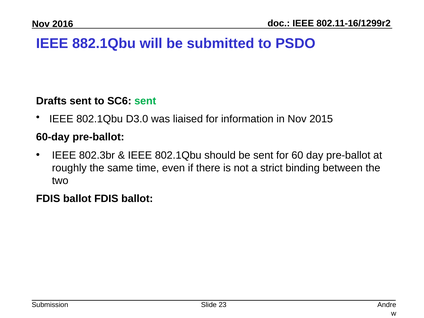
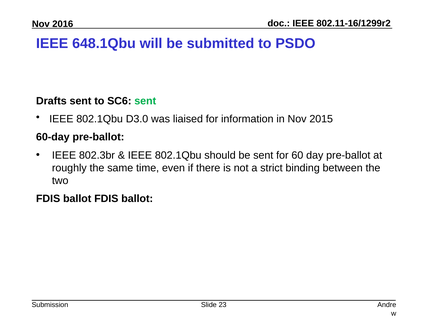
882.1Qbu: 882.1Qbu -> 648.1Qbu (104, 43)
